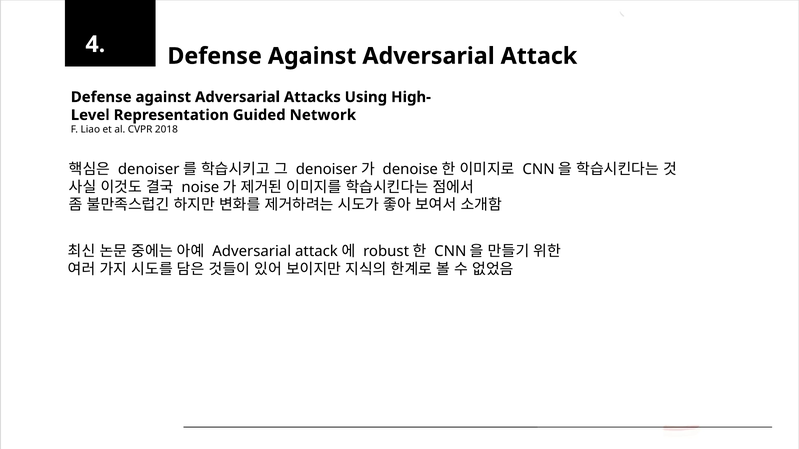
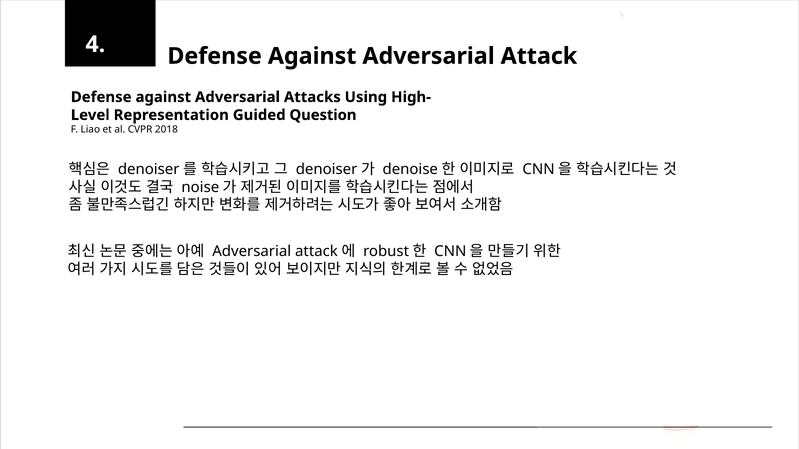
Network: Network -> Question (323, 115)
